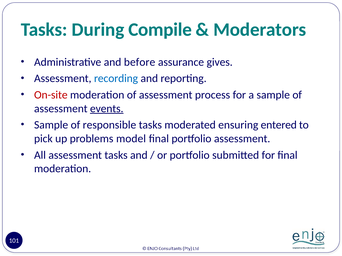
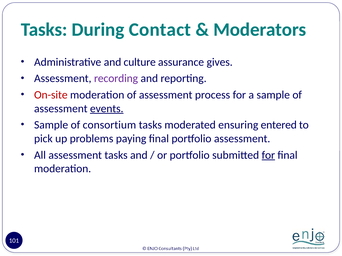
Compile: Compile -> Contact (160, 30)
before: before -> culture (140, 62)
recording colour: blue -> purple (116, 79)
responsible: responsible -> consortium (109, 125)
model: model -> paying (131, 139)
for underline: none -> present (268, 155)
